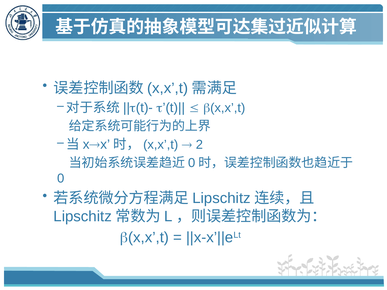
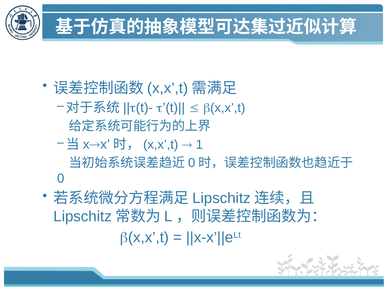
2: 2 -> 1 (199, 145)
